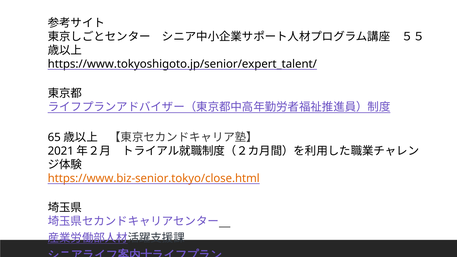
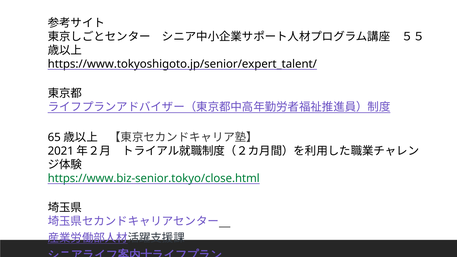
https://www.biz-senior.tokyo/close.html colour: orange -> green (154, 179)
